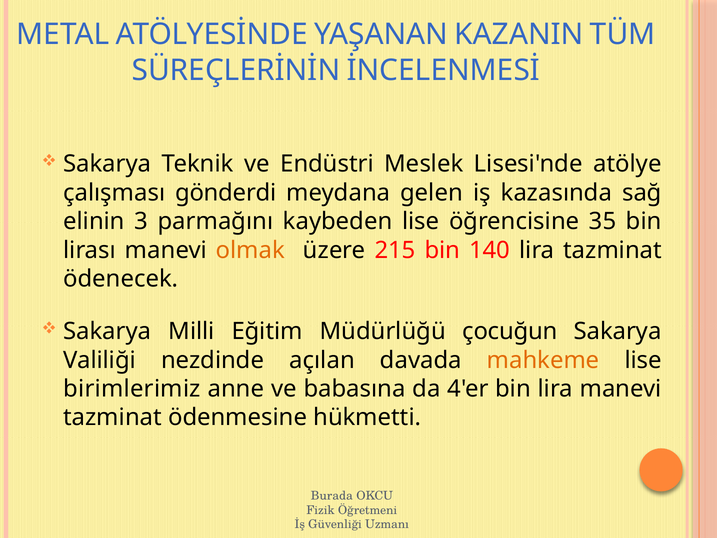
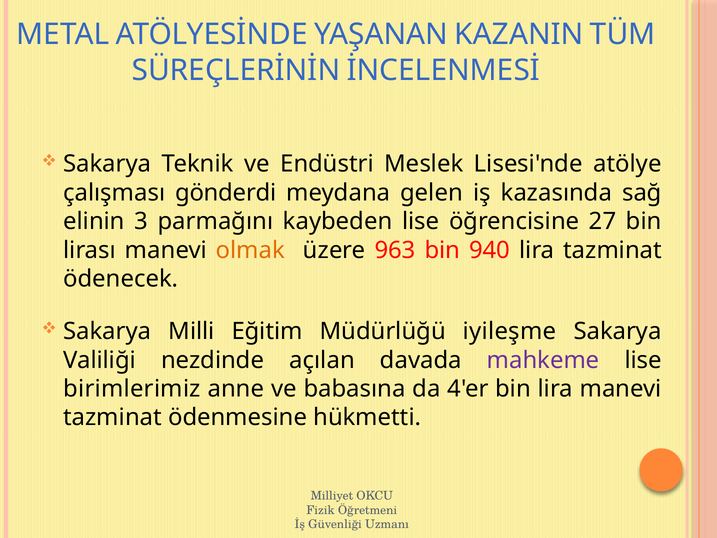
35: 35 -> 27 (603, 221)
215: 215 -> 963 (395, 250)
140: 140 -> 940 (490, 250)
çocuğun: çocuğun -> iyileşme (510, 331)
mahkeme colour: orange -> purple (543, 360)
Burada: Burada -> Milliyet (332, 496)
